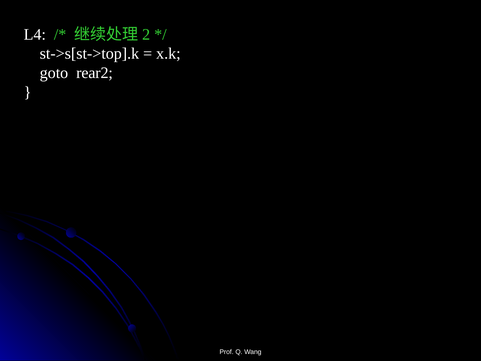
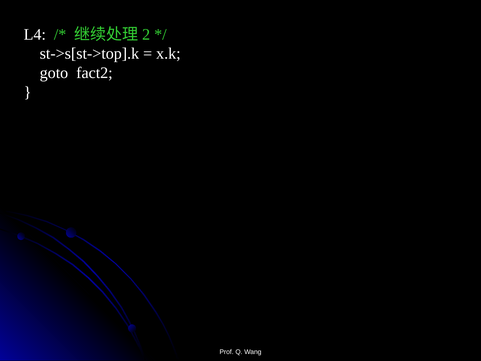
rear2: rear2 -> fact2 (94, 73)
